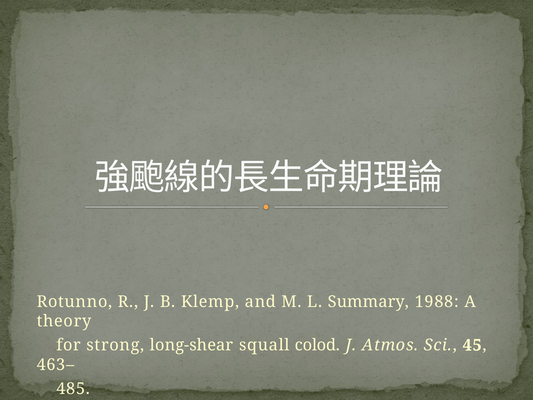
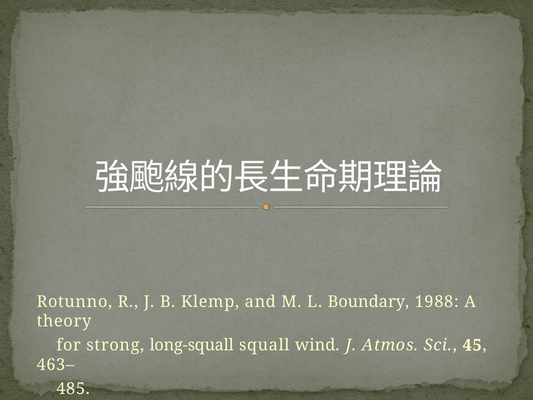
Summary: Summary -> Boundary (368, 302)
long-shear: long-shear -> long-squall (192, 345)
colod: colod -> wind (317, 345)
